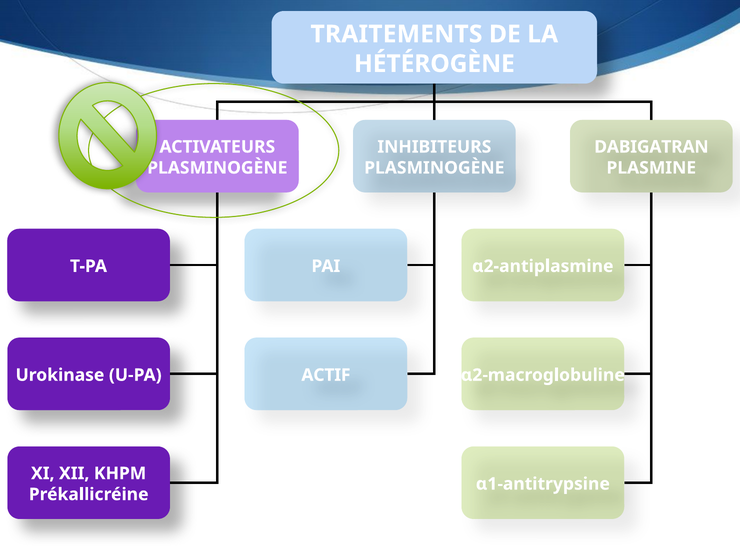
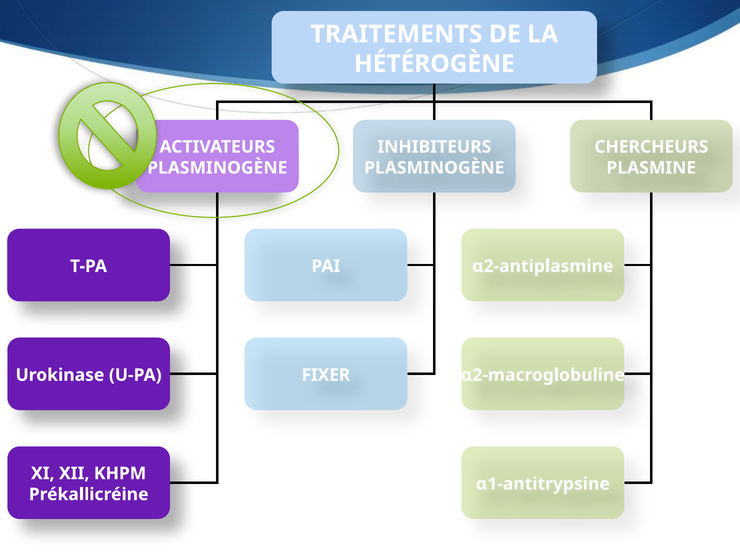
DABIGATRAN: DABIGATRAN -> CHERCHEURS (651, 147)
ACTIF: ACTIF -> FIXER (326, 375)
